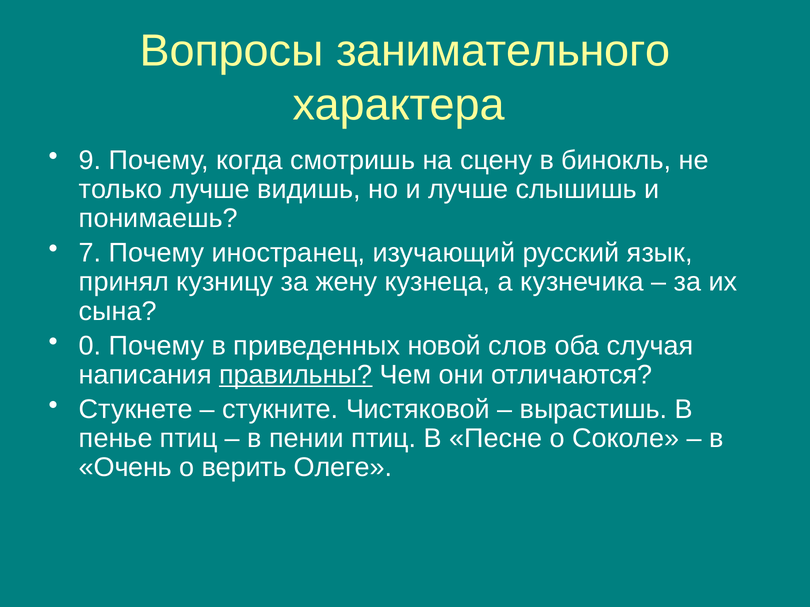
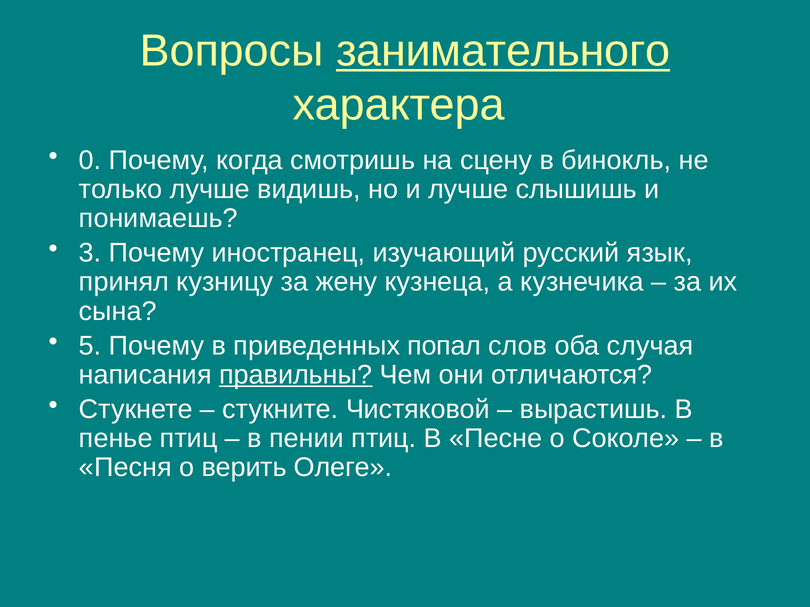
занимательного underline: none -> present (503, 51)
9: 9 -> 0 (90, 160)
7: 7 -> 3 (90, 253)
0: 0 -> 5 (90, 346)
новой: новой -> попал (444, 346)
Очень: Очень -> Песня (125, 468)
